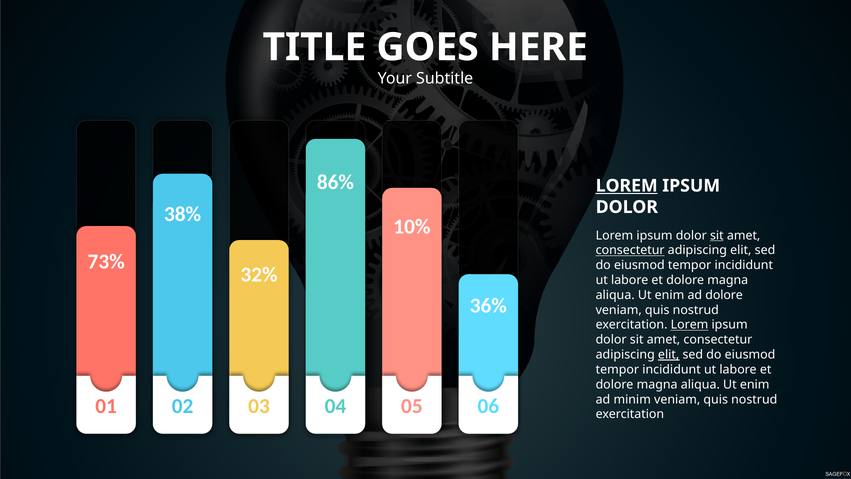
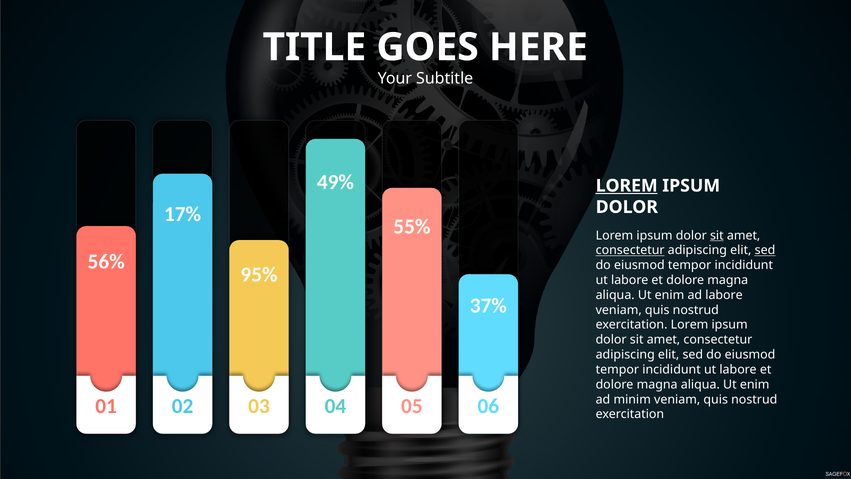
86%: 86% -> 49% (335, 182)
38%: 38% -> 17% (183, 214)
10%: 10% -> 55% (412, 227)
sed underline: none -> present (765, 250)
73%: 73% -> 56% (106, 262)
32%: 32% -> 95% (259, 274)
ad dolore: dolore -> labore (724, 295)
36%: 36% -> 37% (488, 305)
Lorem underline: present -> none (690, 325)
elit underline: present -> none (669, 354)
